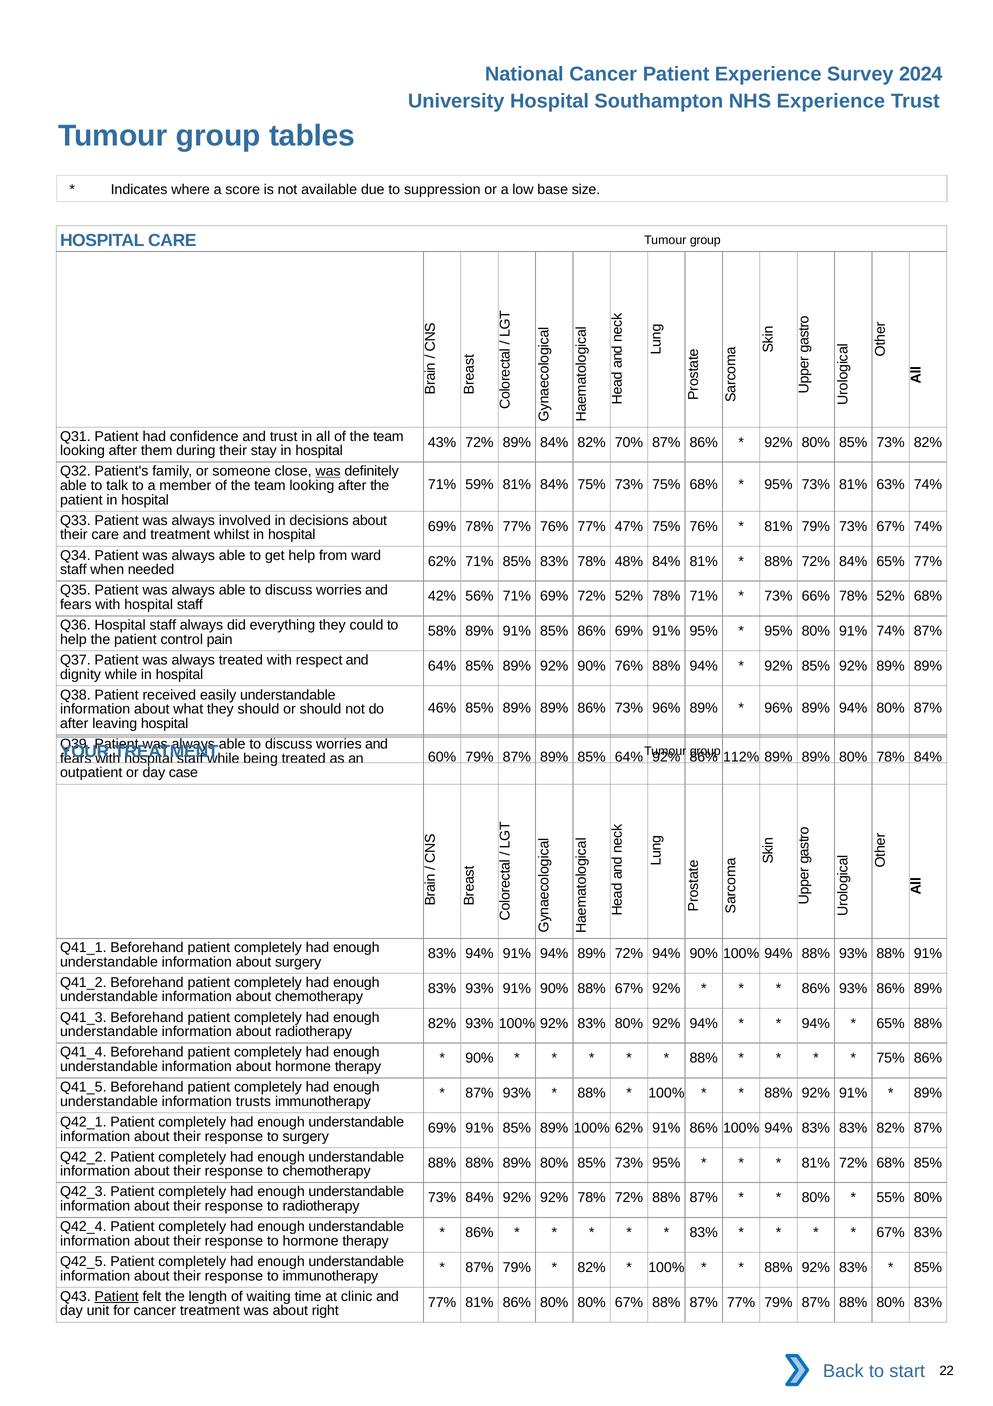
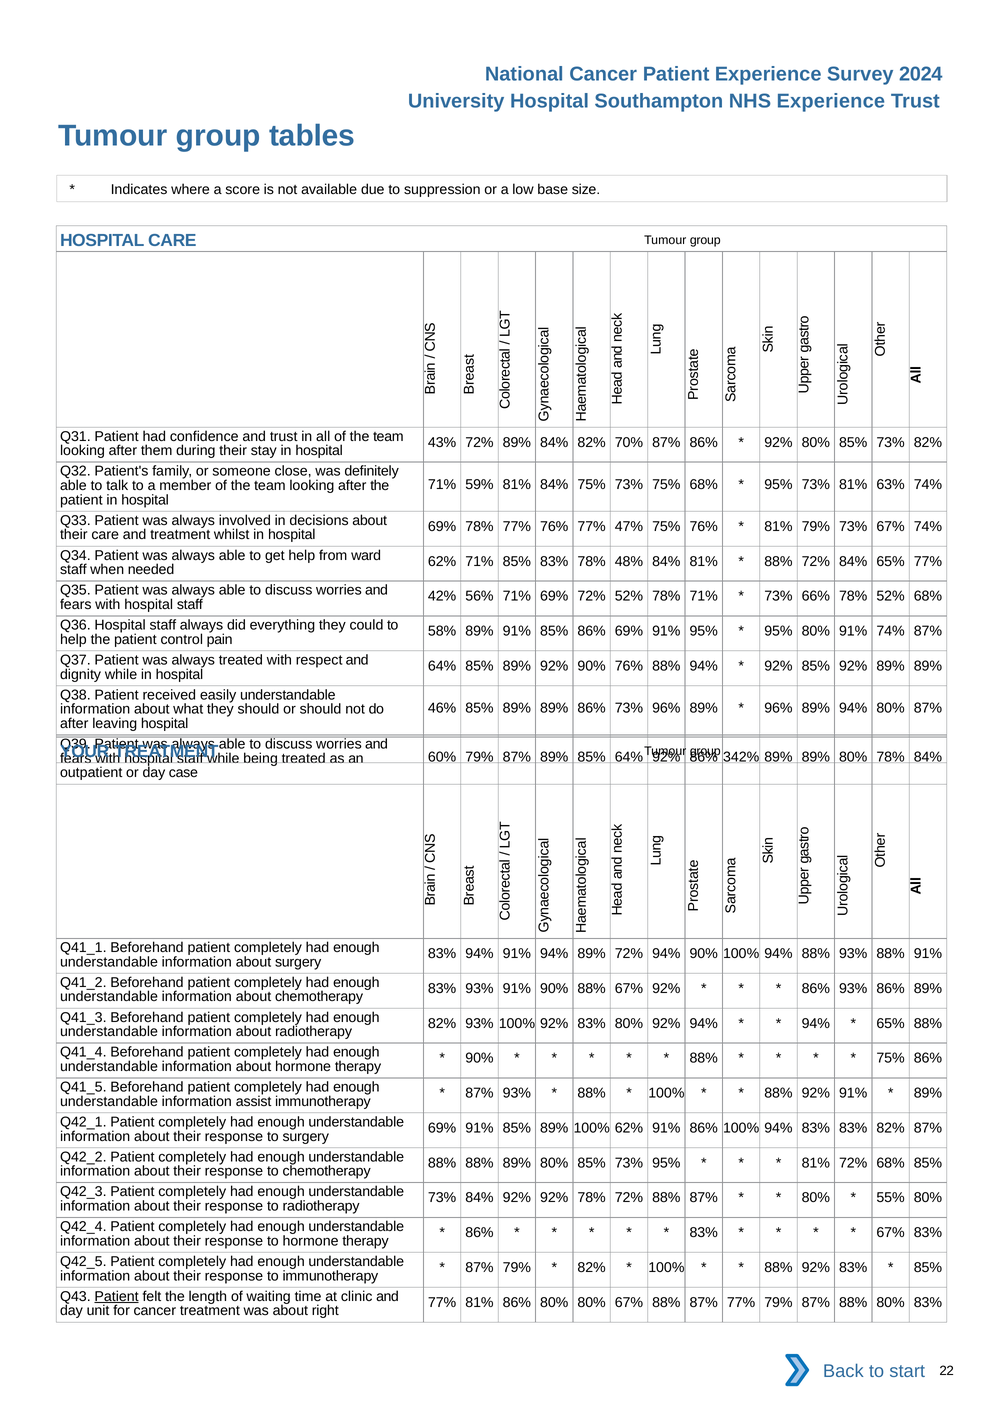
was underline: present -> none (328, 471)
112%: 112% -> 342% (741, 757)
trusts: trusts -> assist (254, 1101)
